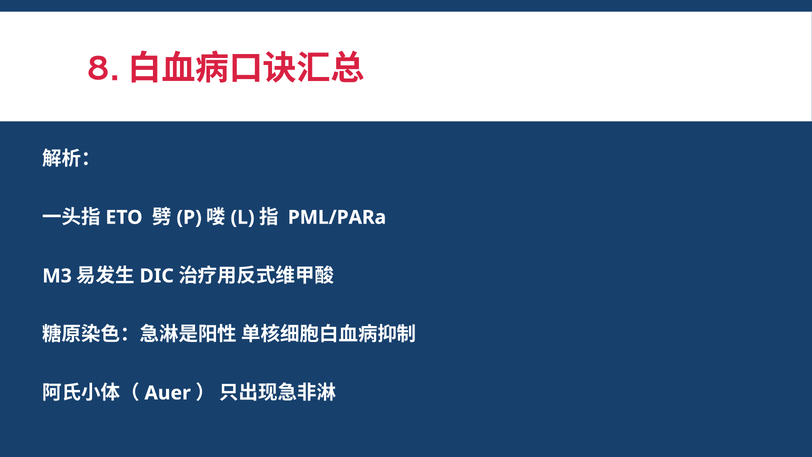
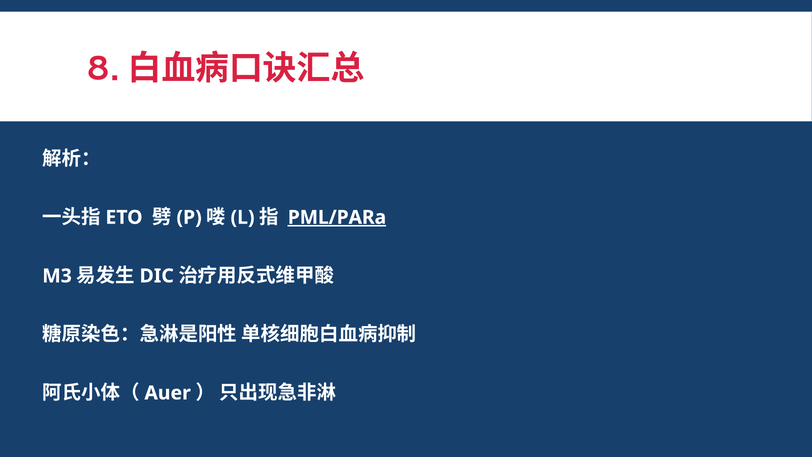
PML/PARa underline: none -> present (337, 217)
